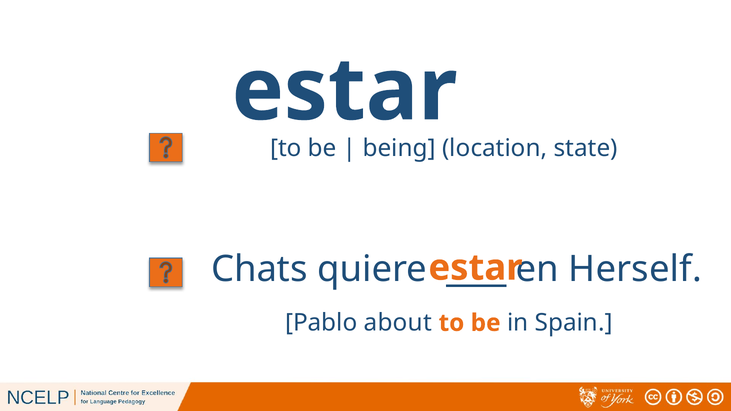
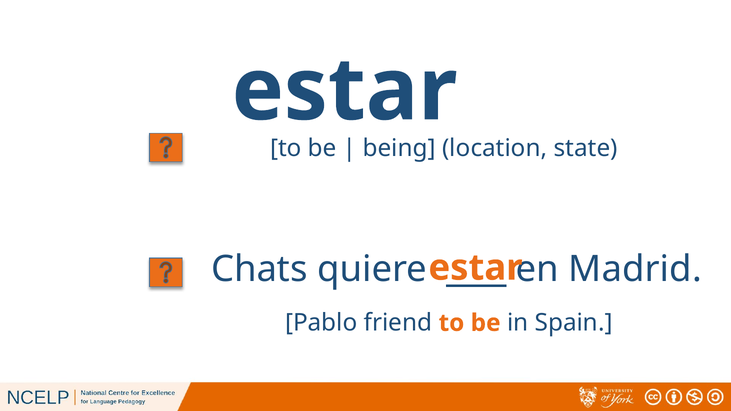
Herself: Herself -> Madrid (635, 269)
about: about -> friend (398, 323)
